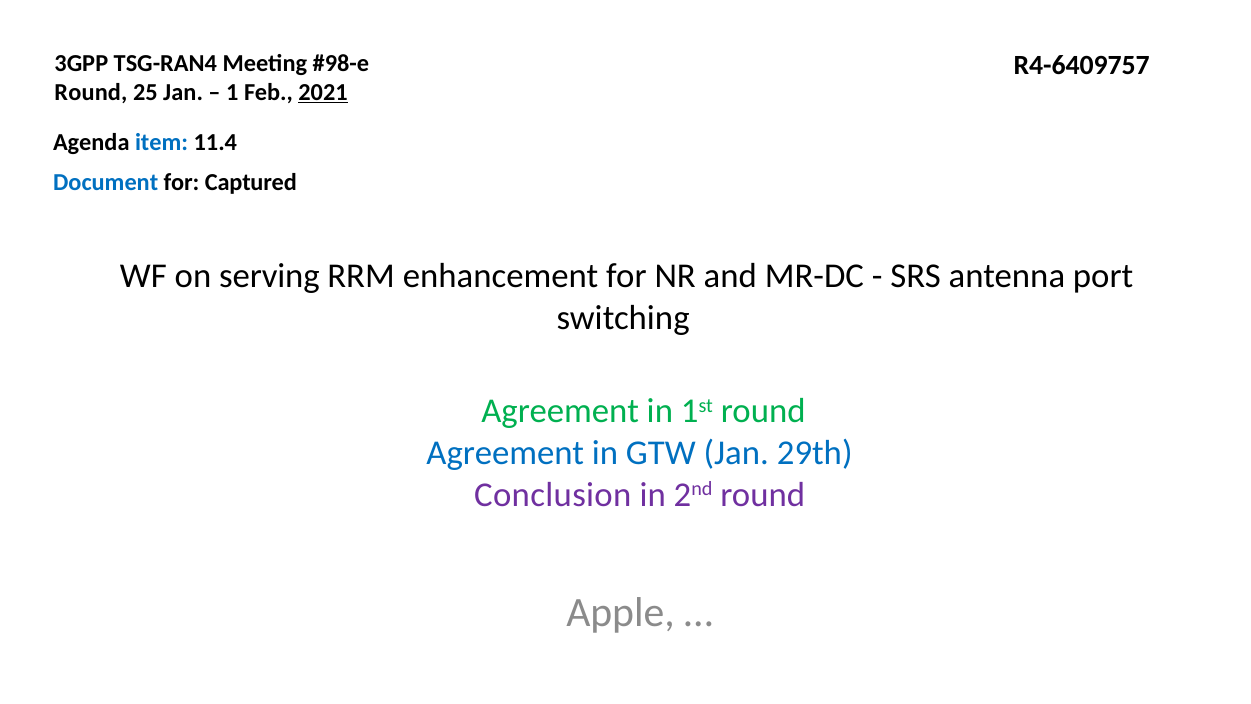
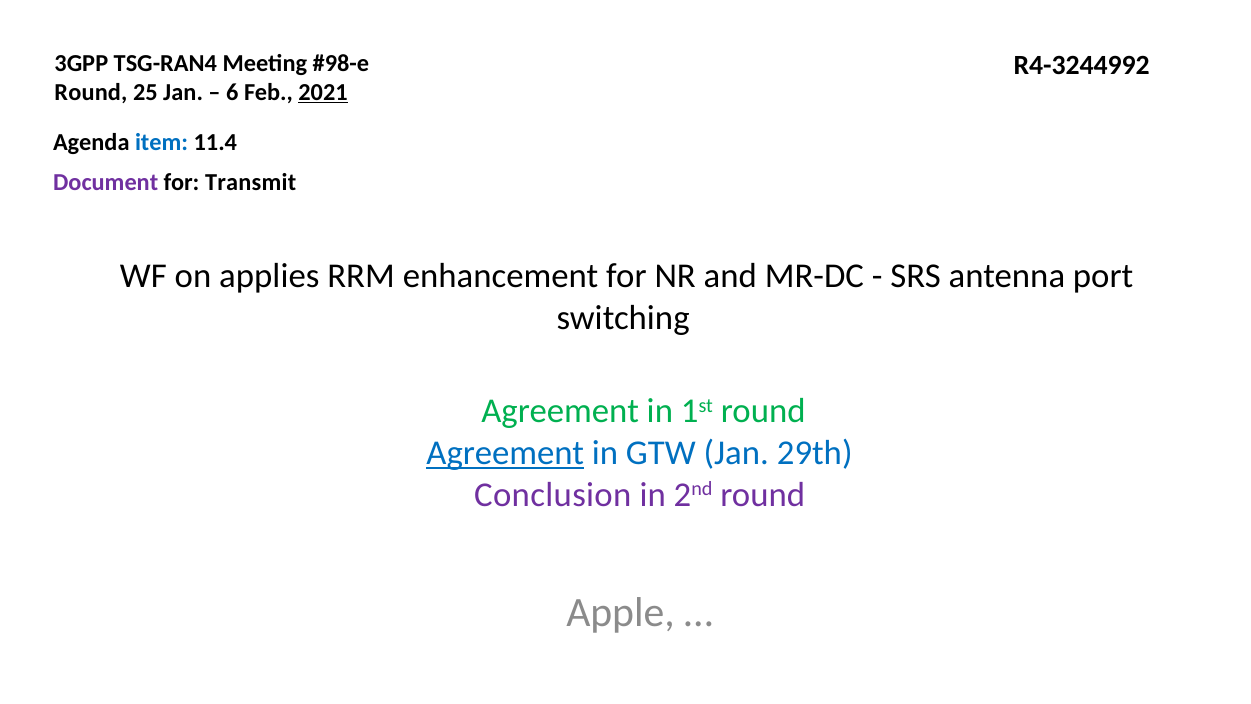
R4-6409757: R4-6409757 -> R4-3244992 (1082, 65)
1: 1 -> 6 (232, 92)
Document colour: blue -> purple (106, 182)
Captured: Captured -> Transmit (251, 182)
serving: serving -> applies (269, 276)
Agreement underline: none -> present (505, 453)
